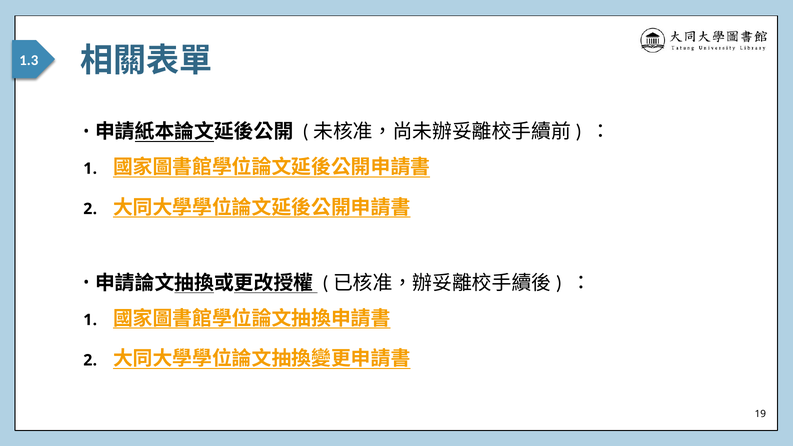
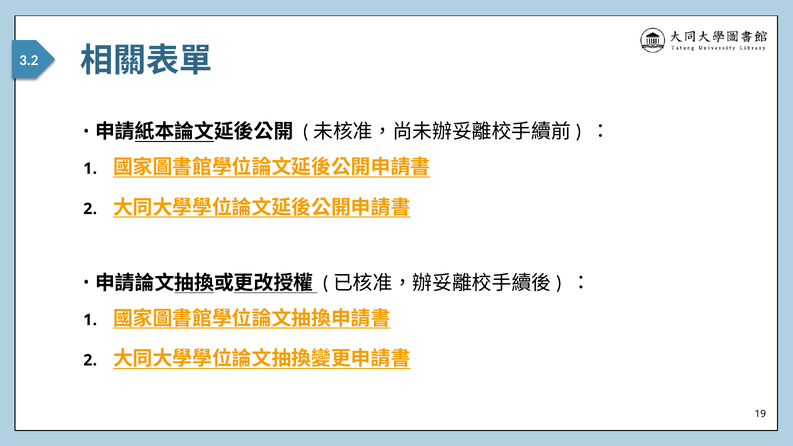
1.3: 1.3 -> 3.2 (29, 60)
